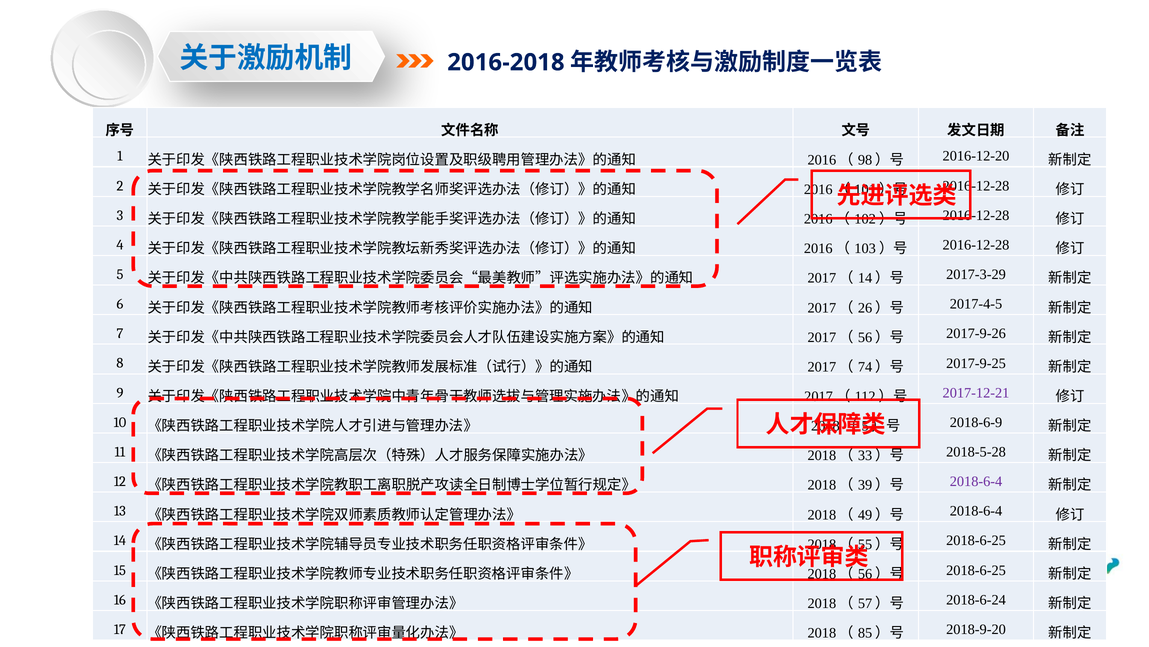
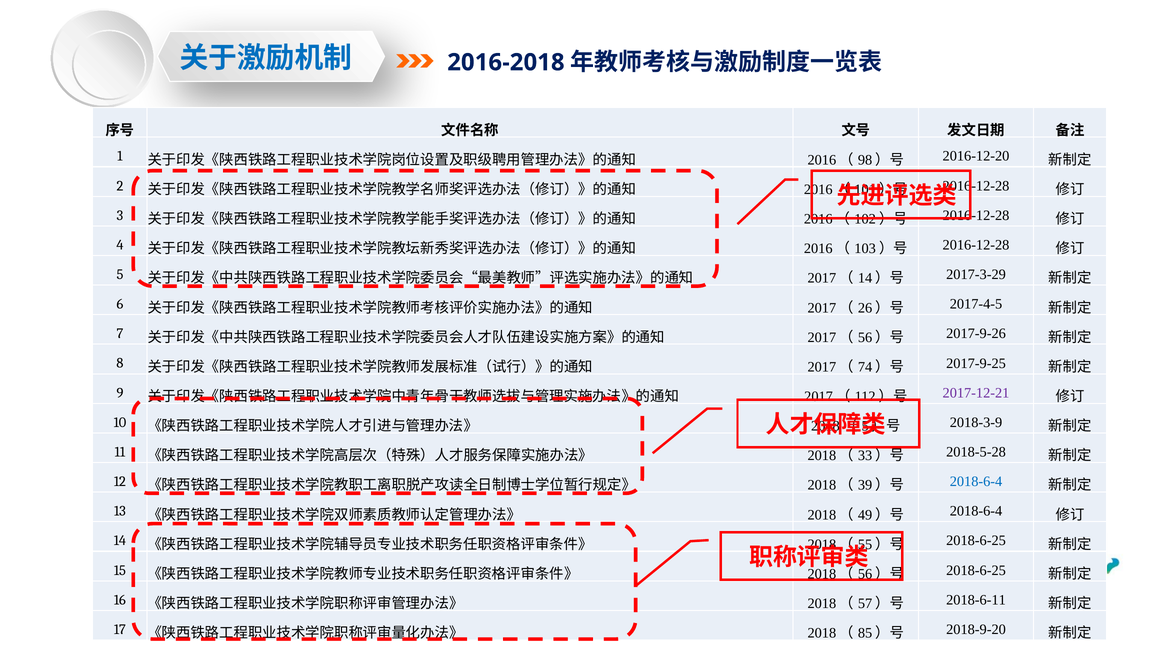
2018-6-9: 2018-6-9 -> 2018-3-9 (976, 422)
2018-6-4 colour: purple -> blue (976, 481)
2018-6-24: 2018-6-24 -> 2018-6-11 (976, 599)
